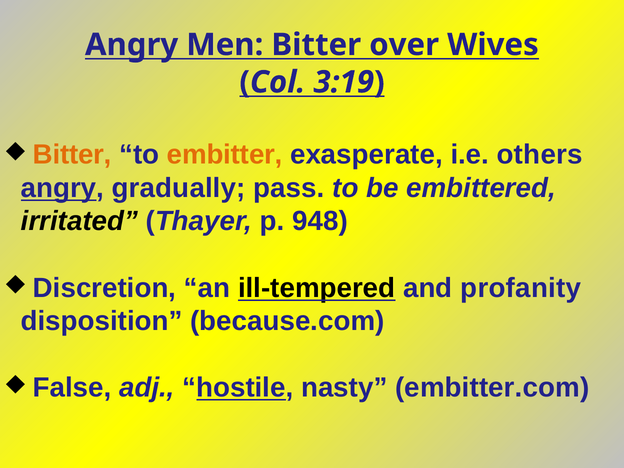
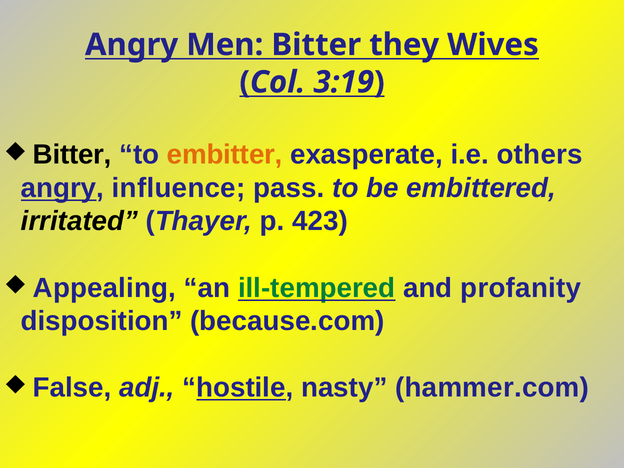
over: over -> they (404, 45)
Bitter colour: orange -> black (72, 155)
gradually: gradually -> influence (179, 188)
948: 948 -> 423 (320, 221)
Discretion: Discretion -> Appealing (104, 288)
ill-tempered colour: black -> green (317, 288)
embitter.com: embitter.com -> hammer.com (492, 388)
